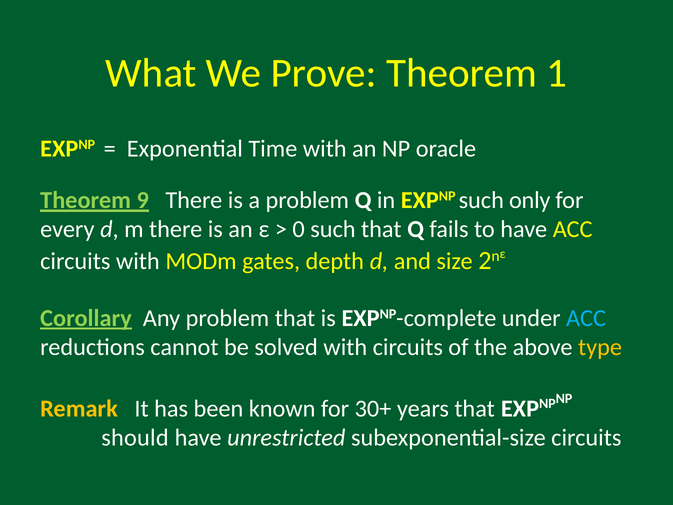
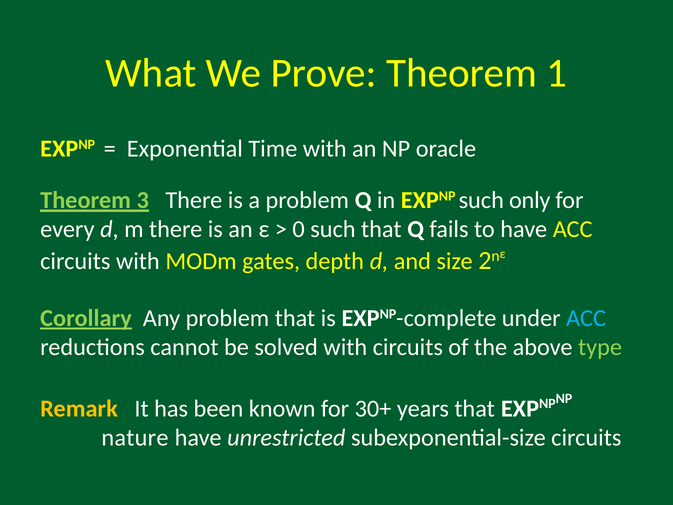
9: 9 -> 3 (143, 200)
type colour: yellow -> light green (600, 347)
should: should -> nature (135, 438)
